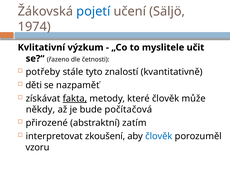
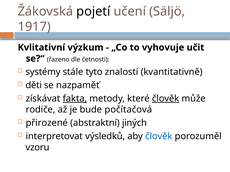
pojetí colour: blue -> black (93, 11)
1974: 1974 -> 1917 (34, 27)
myslitele: myslitele -> vyhovuje (163, 48)
potřeby: potřeby -> systémy (43, 72)
člověk underline: none -> present (166, 99)
někdy: někdy -> rodiče (41, 110)
zatím: zatím -> jiných (135, 123)
zkoušení: zkoušení -> výsledků (105, 137)
